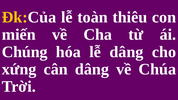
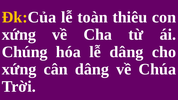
miến: miến -> xứng (19, 35)
